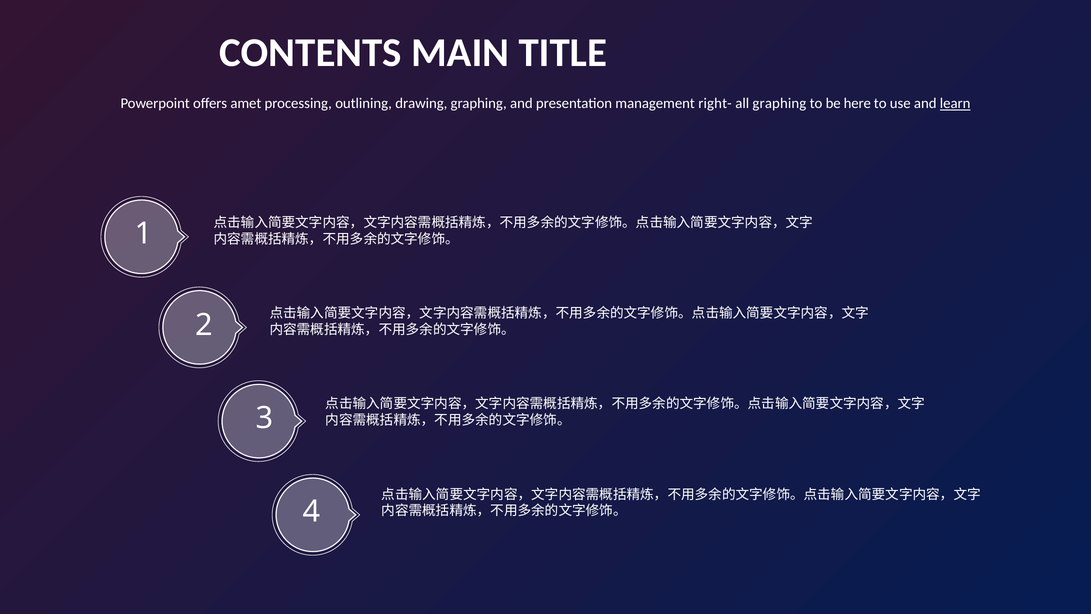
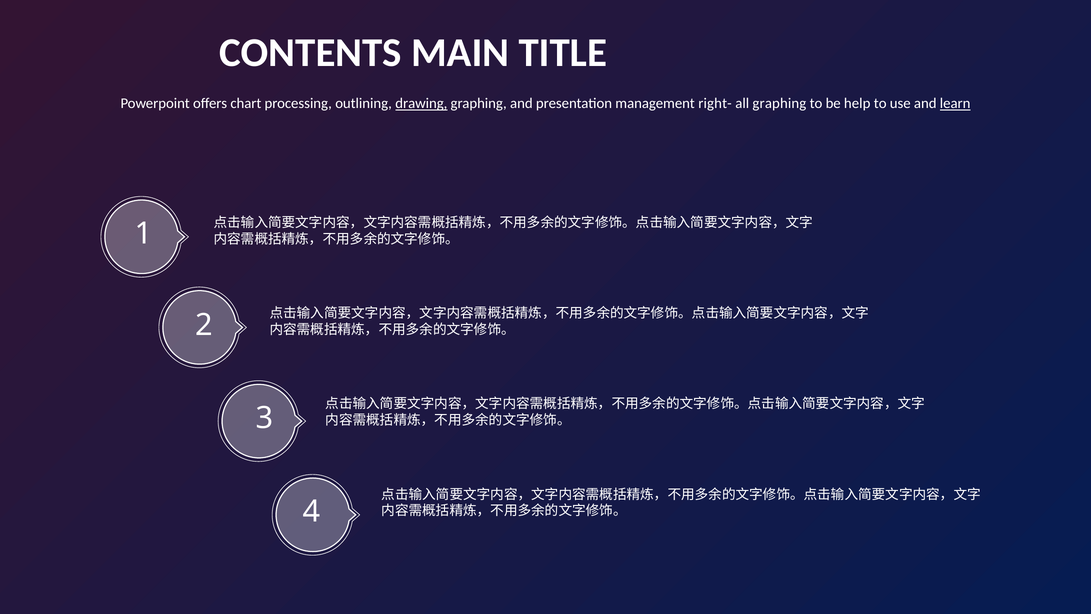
amet: amet -> chart (246, 104)
drawing underline: none -> present (421, 104)
here: here -> help (857, 104)
